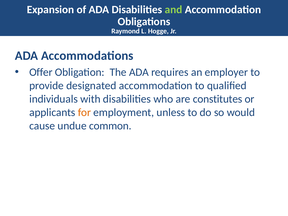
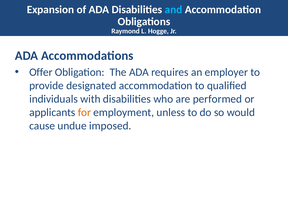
and colour: light green -> light blue (174, 10)
constitutes: constitutes -> performed (217, 99)
common: common -> imposed (110, 126)
